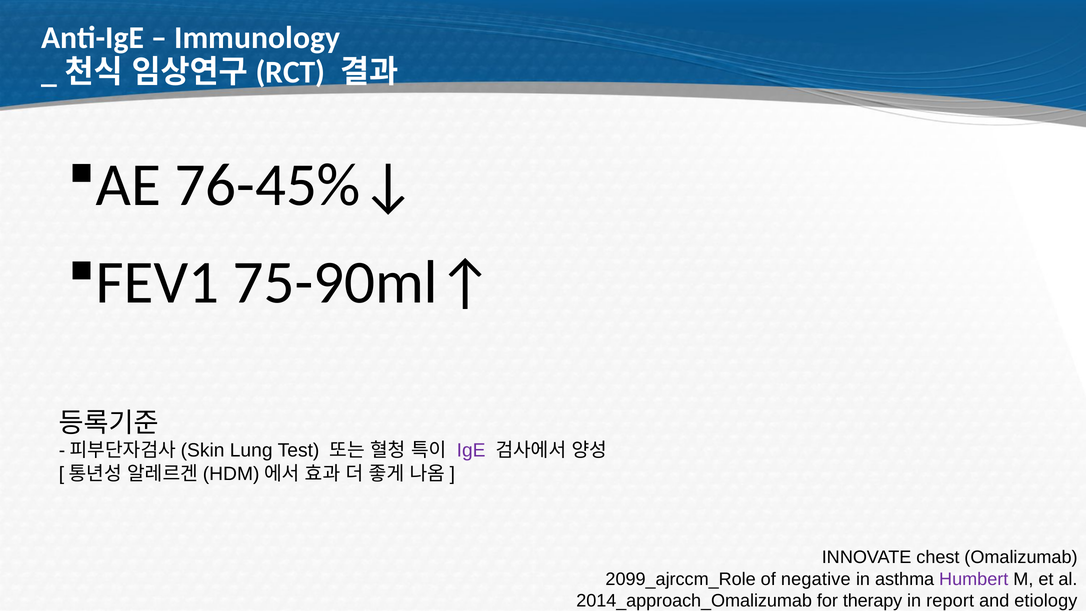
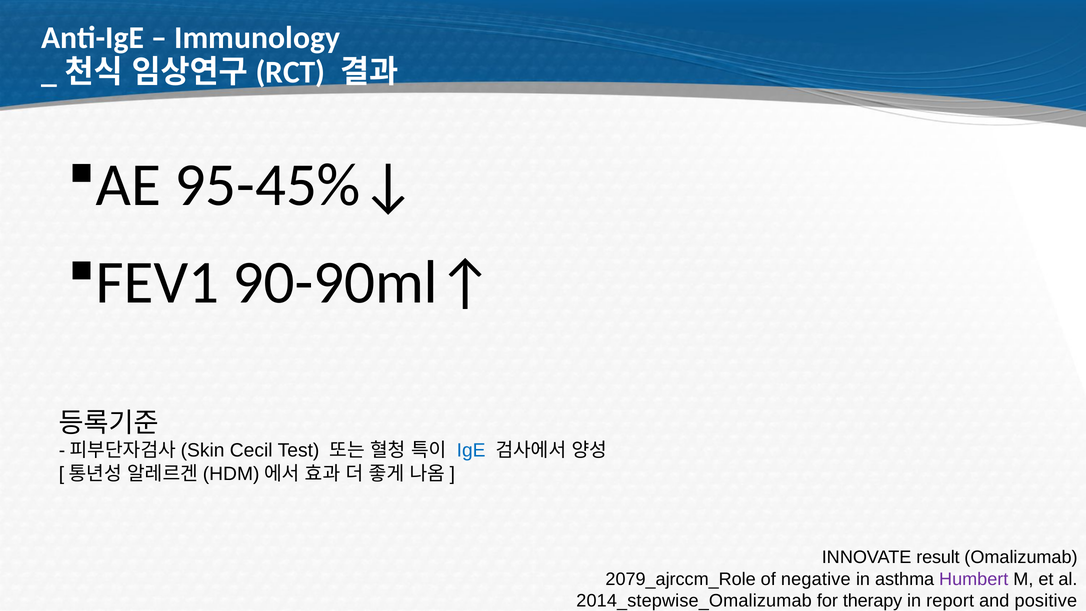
76-45%↓: 76-45%↓ -> 95-45%↓ (295, 185)
75-90ml↑: 75-90ml↑ -> 90-90ml↑ (363, 283)
Lung: Lung -> Cecil (251, 451)
IgE colour: purple -> blue (471, 451)
chest: chest -> result (938, 557)
2099_ajrccm_Role: 2099_ajrccm_Role -> 2079_ajrccm_Role (681, 579)
2014_approach_Omalizumab: 2014_approach_Omalizumab -> 2014_stepwise_Omalizumab (694, 601)
etiology: etiology -> positive (1046, 601)
